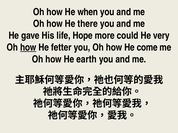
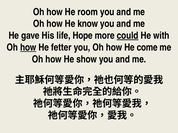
when: when -> room (88, 12)
there: there -> know (88, 24)
could underline: none -> present (128, 36)
very: very -> with (161, 36)
earth: earth -> show (87, 59)
